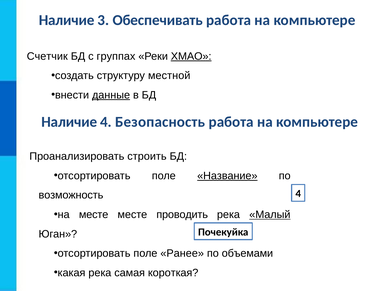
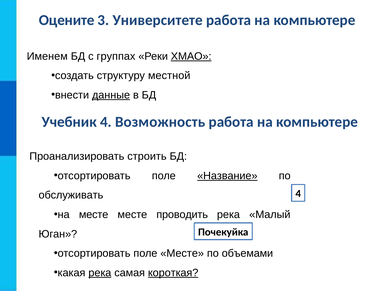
Наличие: Наличие -> Оцените (67, 20)
Обеспечивать: Обеспечивать -> Университете (158, 20)
Счетчик: Счетчик -> Именем (47, 56)
Наличие: Наличие -> Учебник (69, 122)
Безопасность: Безопасность -> Возможность (160, 122)
возможность: возможность -> обслуживать (71, 195)
Малый underline: present -> none (270, 215)
поле Ранее: Ранее -> Месте (182, 253)
река underline: none -> present (100, 273)
короткая underline: none -> present (173, 273)
